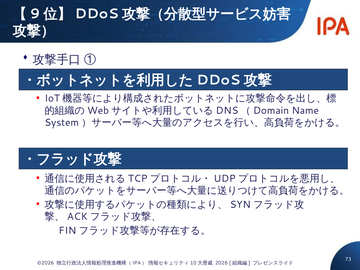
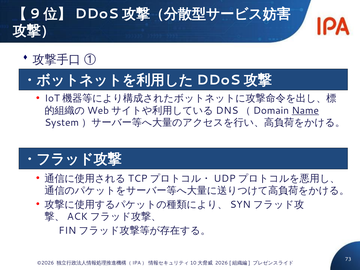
Name underline: none -> present (305, 110)
